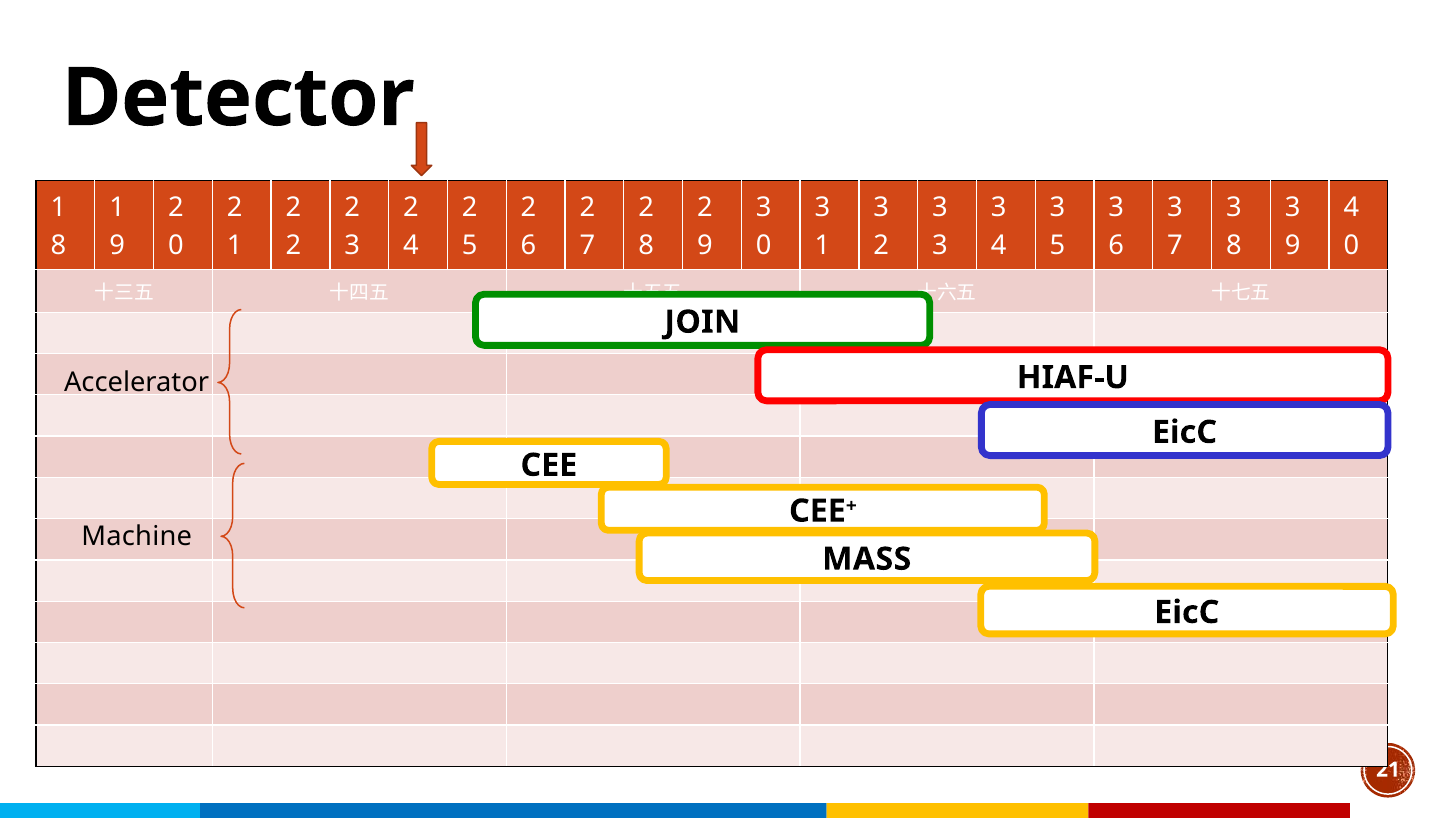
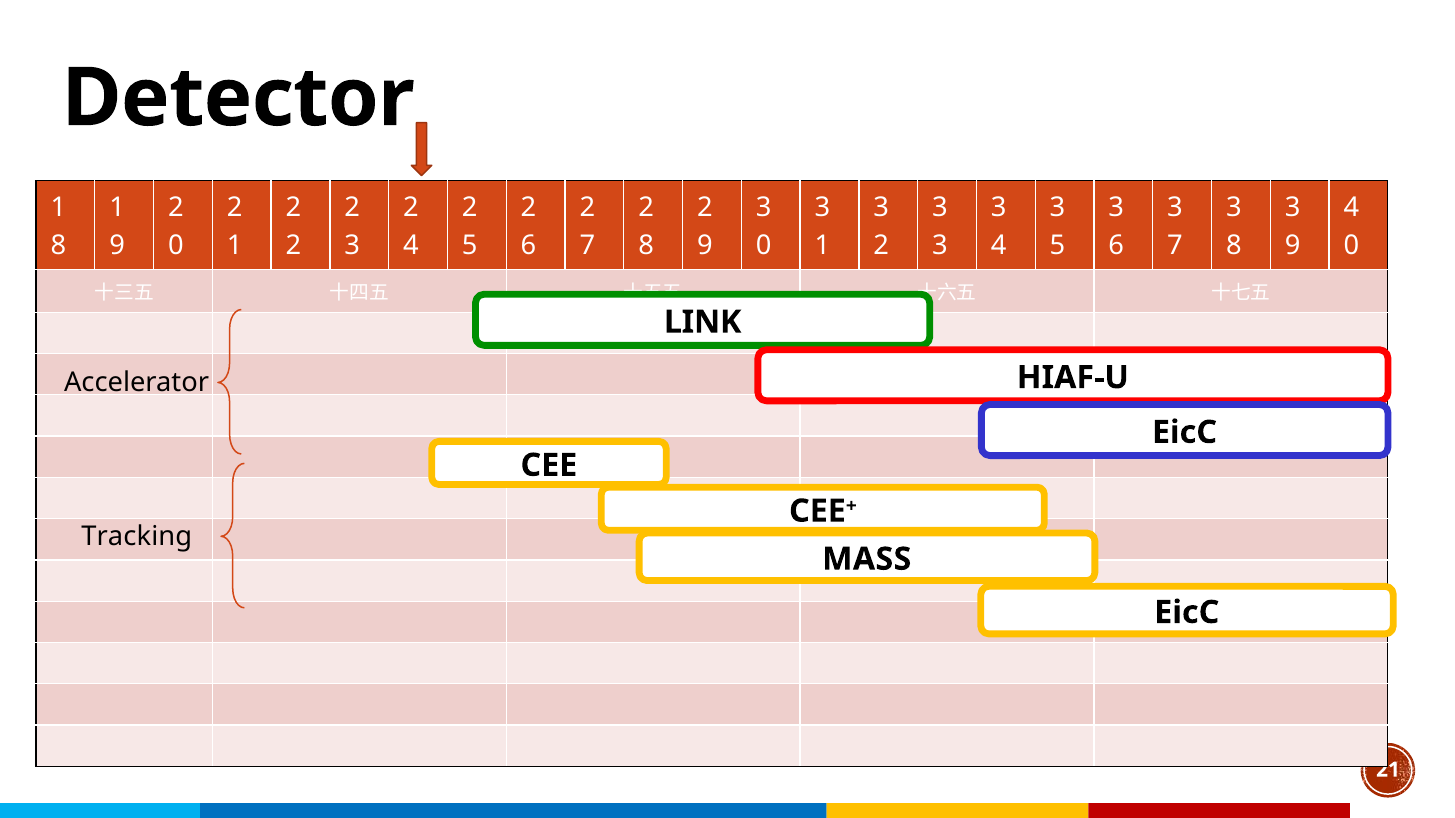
JOIN: JOIN -> LINK (703, 322)
Machine: Machine -> Tracking (137, 537)
